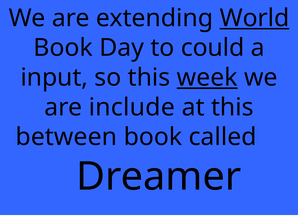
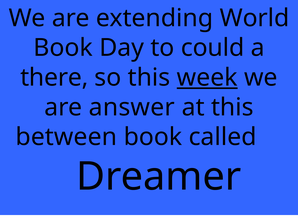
World underline: present -> none (254, 18)
input: input -> there (54, 78)
include: include -> answer (132, 108)
